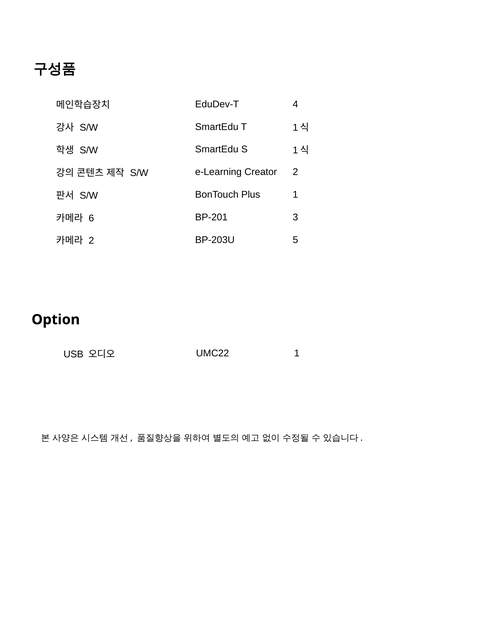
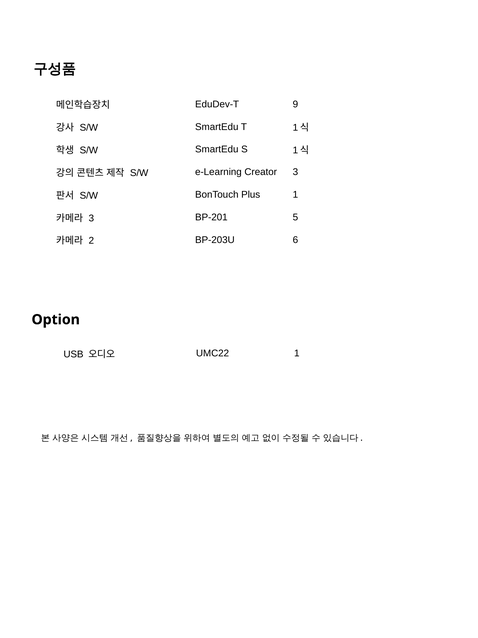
4: 4 -> 9 (295, 104)
Creator 2: 2 -> 3 (295, 172)
6: 6 -> 3 (91, 218)
3: 3 -> 5 (295, 217)
5: 5 -> 6 (295, 240)
